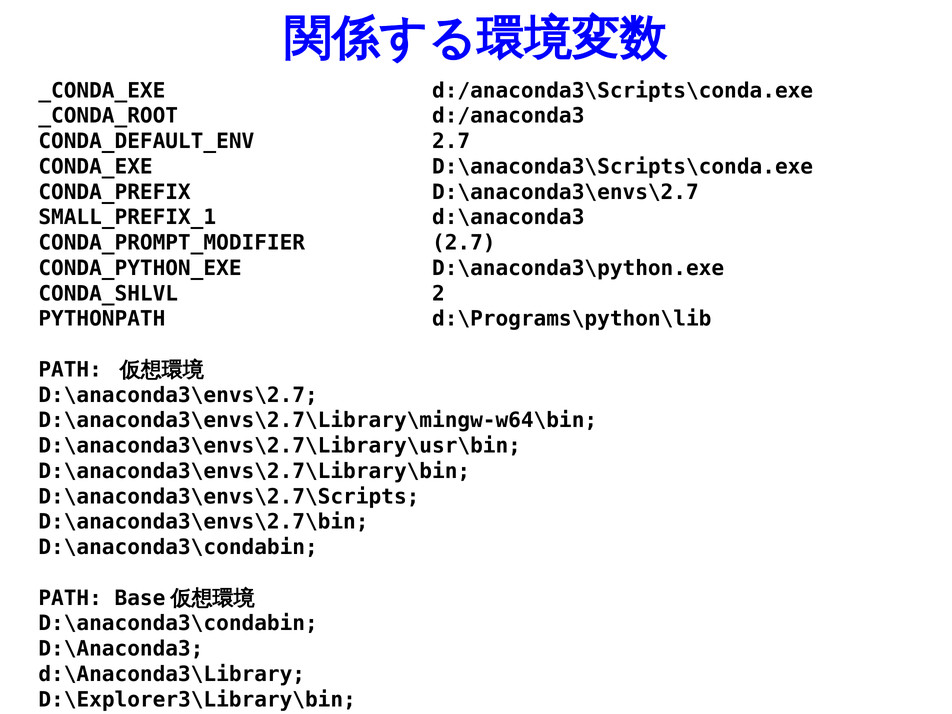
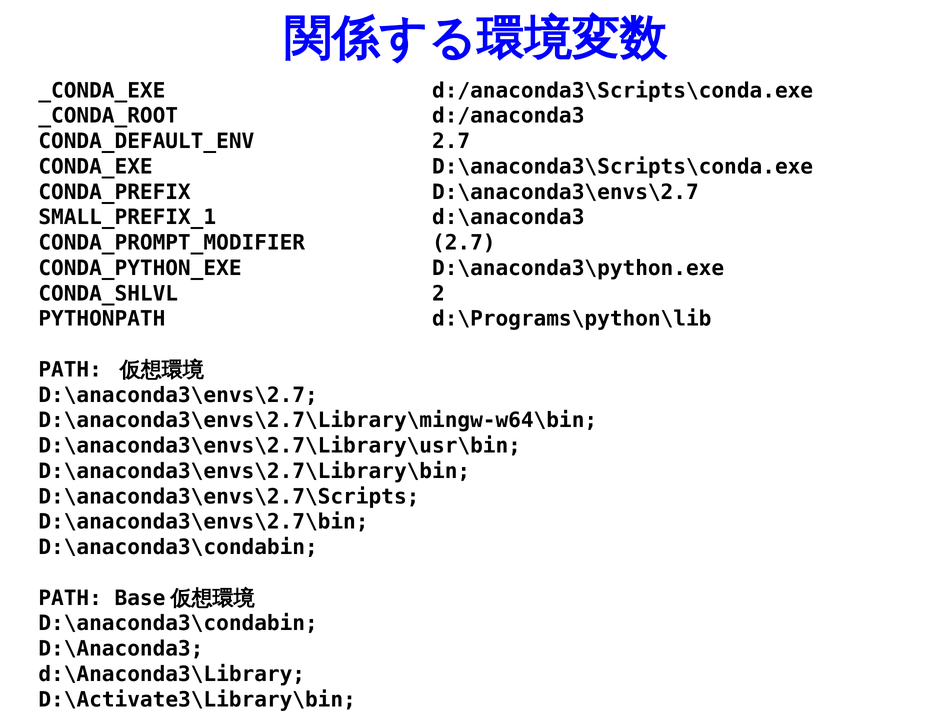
D:\Explorer3\Library\bin: D:\Explorer3\Library\bin -> D:\Activate3\Library\bin (197, 700)
